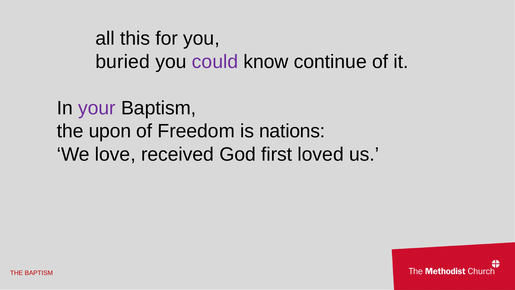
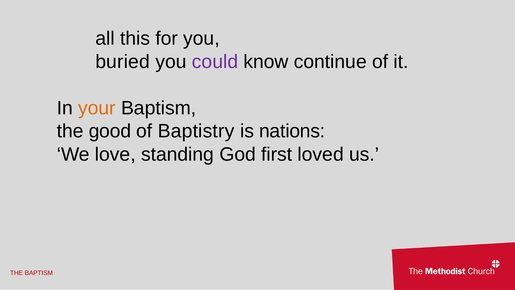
your colour: purple -> orange (97, 108)
upon: upon -> good (110, 131)
Freedom: Freedom -> Baptistry (196, 131)
received: received -> standing (178, 154)
